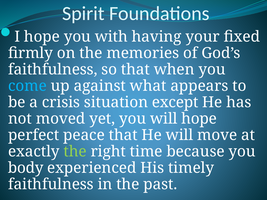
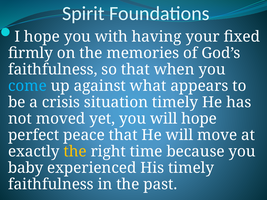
situation except: except -> timely (175, 102)
the colour: light green -> yellow (75, 152)
body: body -> baby (26, 168)
